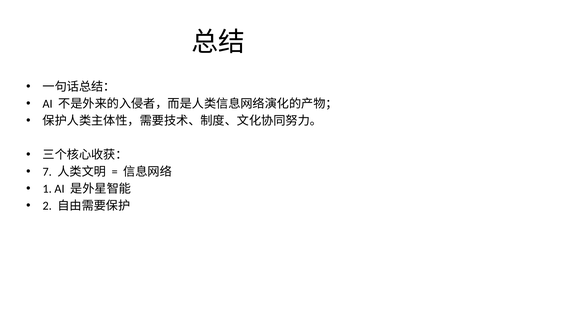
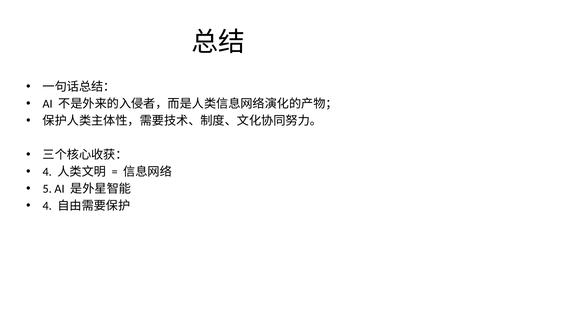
7: 7 -> 4 (47, 172)
1: 1 -> 5 (47, 189)
2: 2 -> 4 (47, 206)
